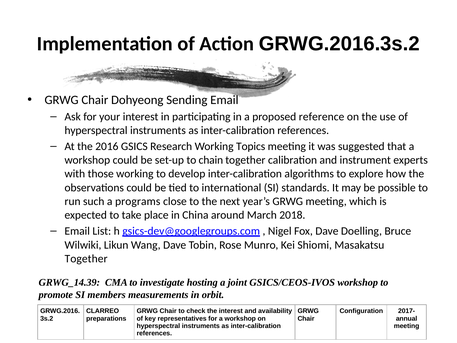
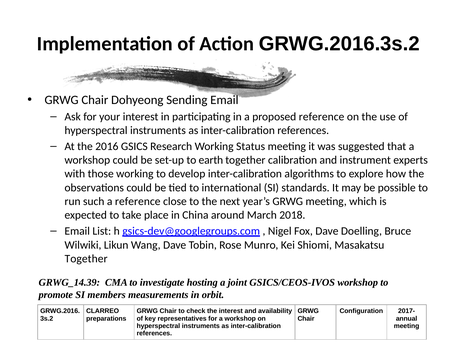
Topics: Topics -> Status (251, 146)
chain: chain -> earth (211, 160)
a programs: programs -> reference (138, 201)
